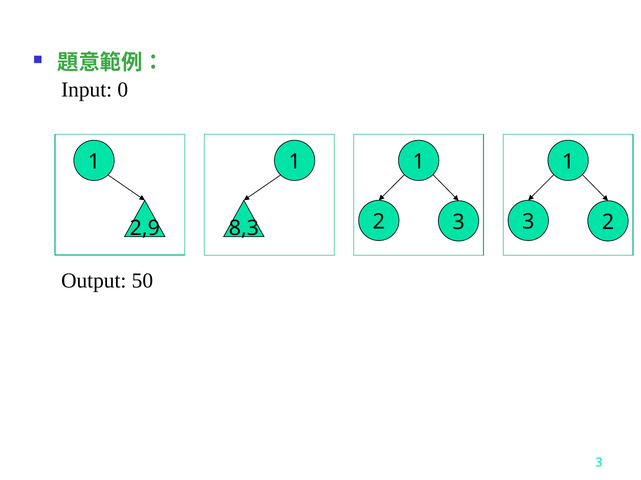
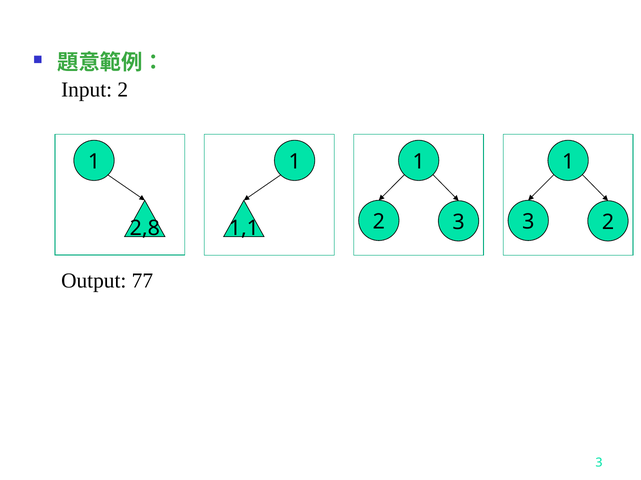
Input 0: 0 -> 2 (123, 90)
2,9: 2,9 -> 2,8 (145, 229)
8,3: 8,3 -> 1,1 (244, 229)
50: 50 -> 77 (142, 281)
